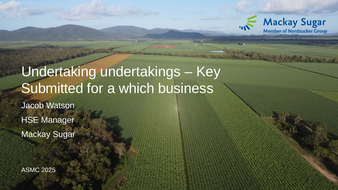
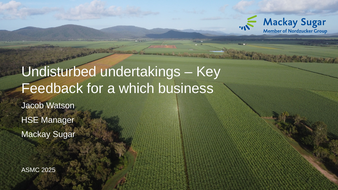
Undertaking: Undertaking -> Undisturbed (59, 72)
Submitted: Submitted -> Feedback (52, 89)
